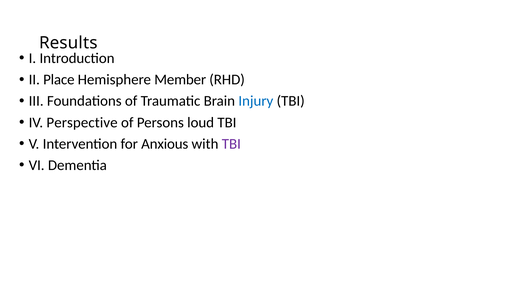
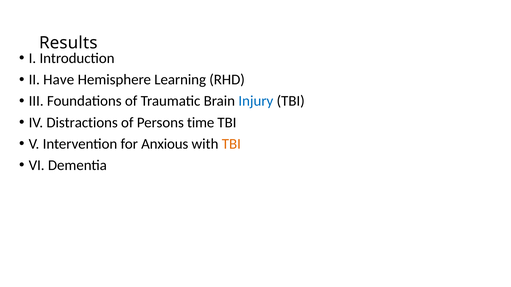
Place: Place -> Have (59, 80)
Member: Member -> Learning (180, 80)
Perspective: Perspective -> Distractions (82, 123)
loud: loud -> time (201, 123)
TBI colour: purple -> orange (231, 144)
